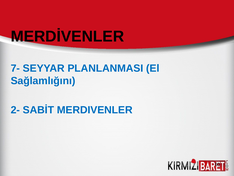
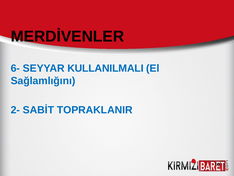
7-: 7- -> 6- (15, 68)
PLANLANMASI: PLANLANMASI -> KULLANILMALI (105, 68)
MERDIVENLER: MERDIVENLER -> TOPRAKLANIR (95, 110)
